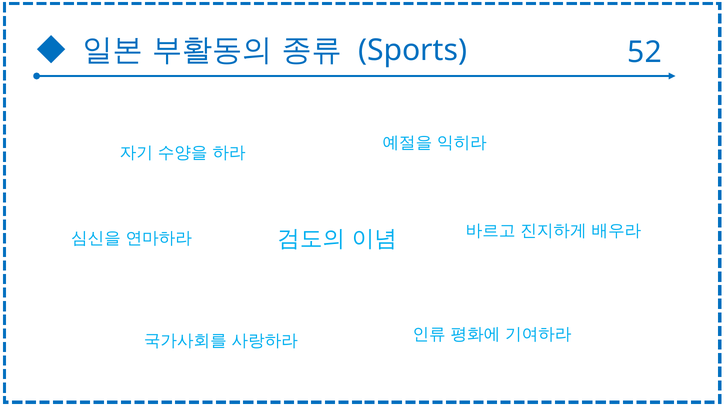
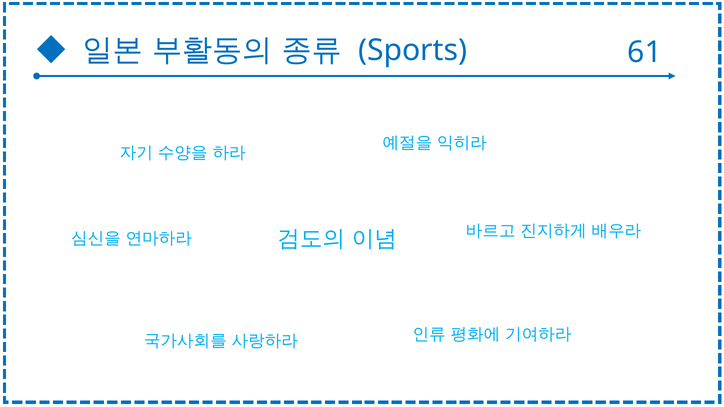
52: 52 -> 61 (645, 52)
